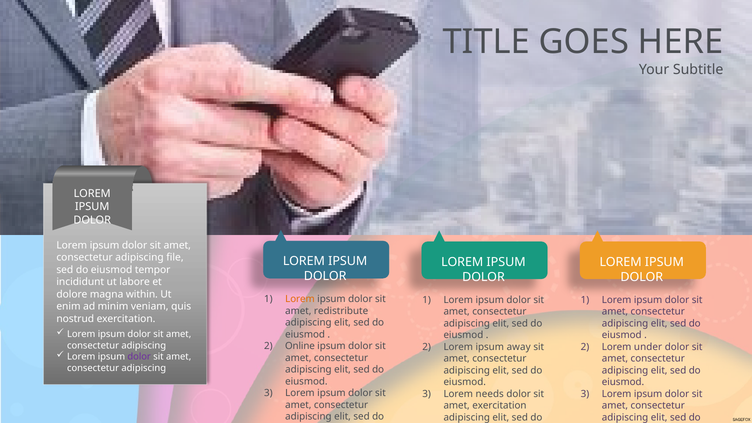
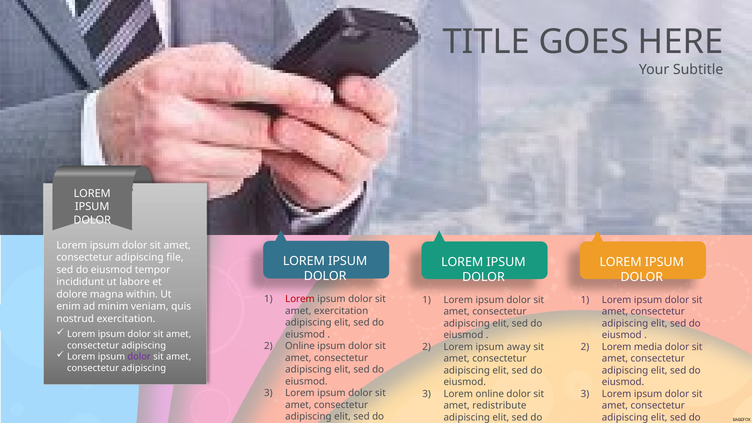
Lorem colour: orange -> red (300, 299)
amet redistribute: redistribute -> exercitation (341, 311)
under: under -> media (648, 347)
Lorem needs: needs -> online (490, 394)
amet exercitation: exercitation -> redistribute (499, 406)
